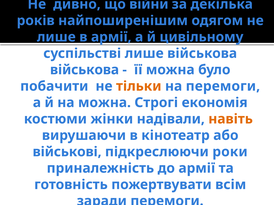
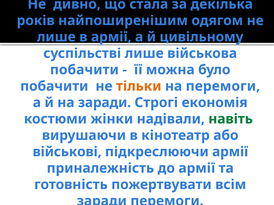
війни: війни -> стала (149, 4)
військова: військова -> побачити (84, 70)
на можна: можна -> заради (105, 103)
навіть colour: orange -> green (231, 119)
підкреслюючи роки: роки -> армії (230, 152)
